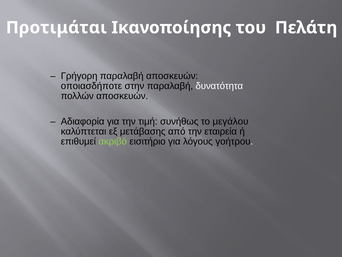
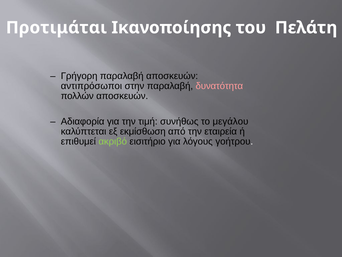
οποιασδήποτε: οποιασδήποτε -> αντιπρόσωποι (91, 86)
δυνατότητα colour: white -> pink (219, 86)
μετάβασης: μετάβασης -> εκμίσθωση (143, 131)
